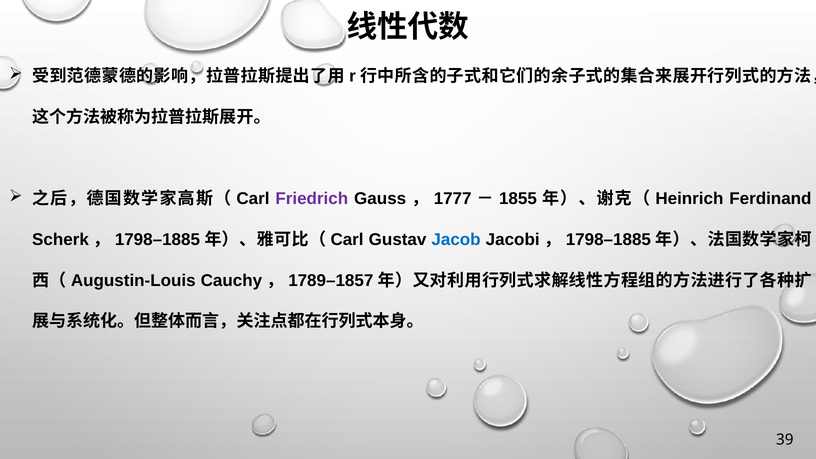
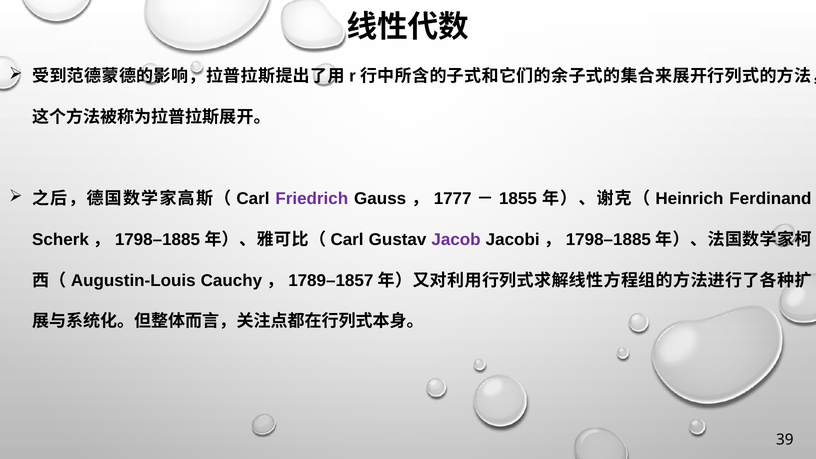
Jacob colour: blue -> purple (456, 240)
